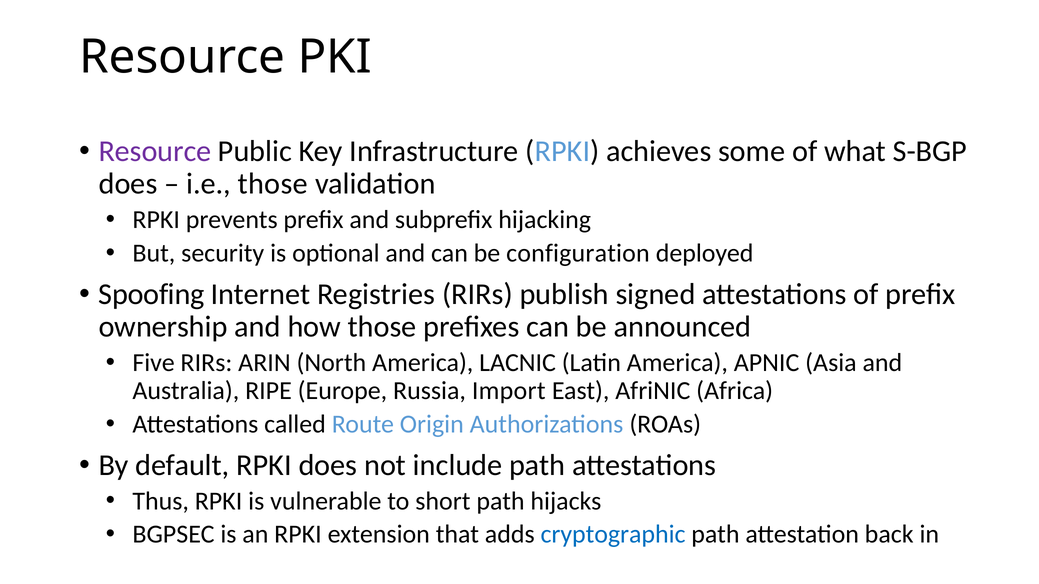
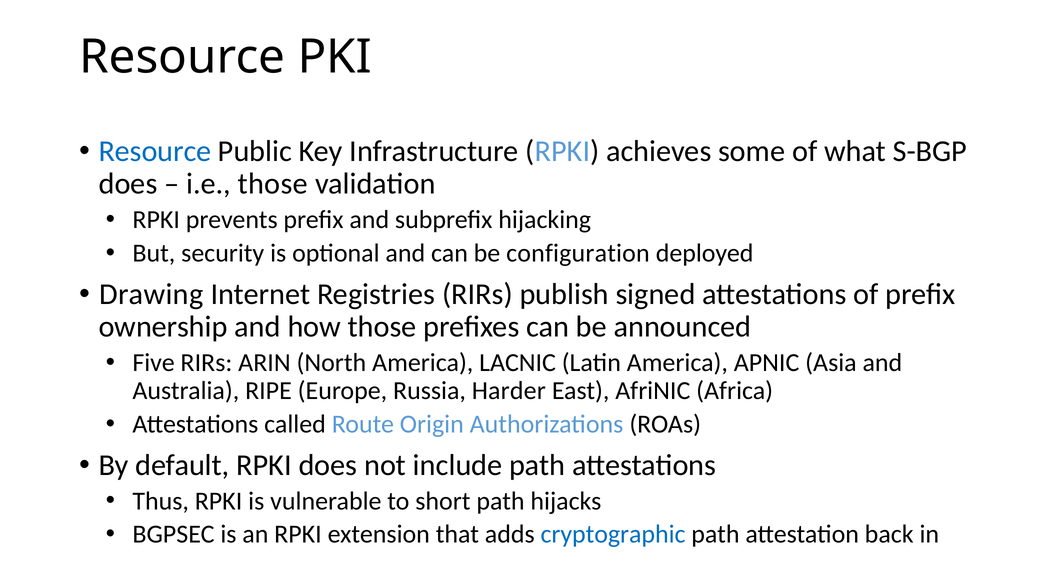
Resource colour: purple -> blue (155, 151)
Spoofing: Spoofing -> Drawing (151, 294)
Import: Import -> Harder (509, 391)
